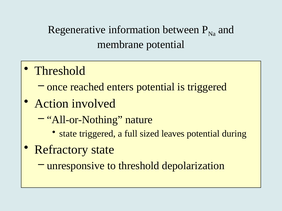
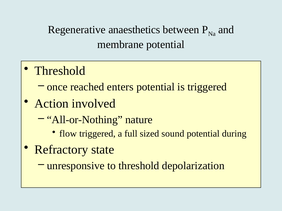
information: information -> anaesthetics (134, 30)
state: state -> flow (68, 134)
leaves: leaves -> sound (173, 134)
